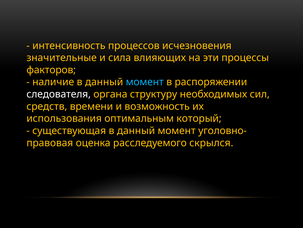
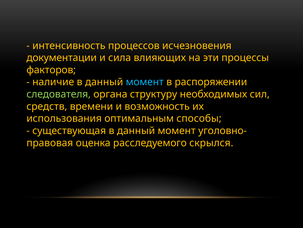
значительные: значительные -> документации (62, 58)
следователя colour: white -> light green (59, 94)
который: который -> способы (199, 118)
